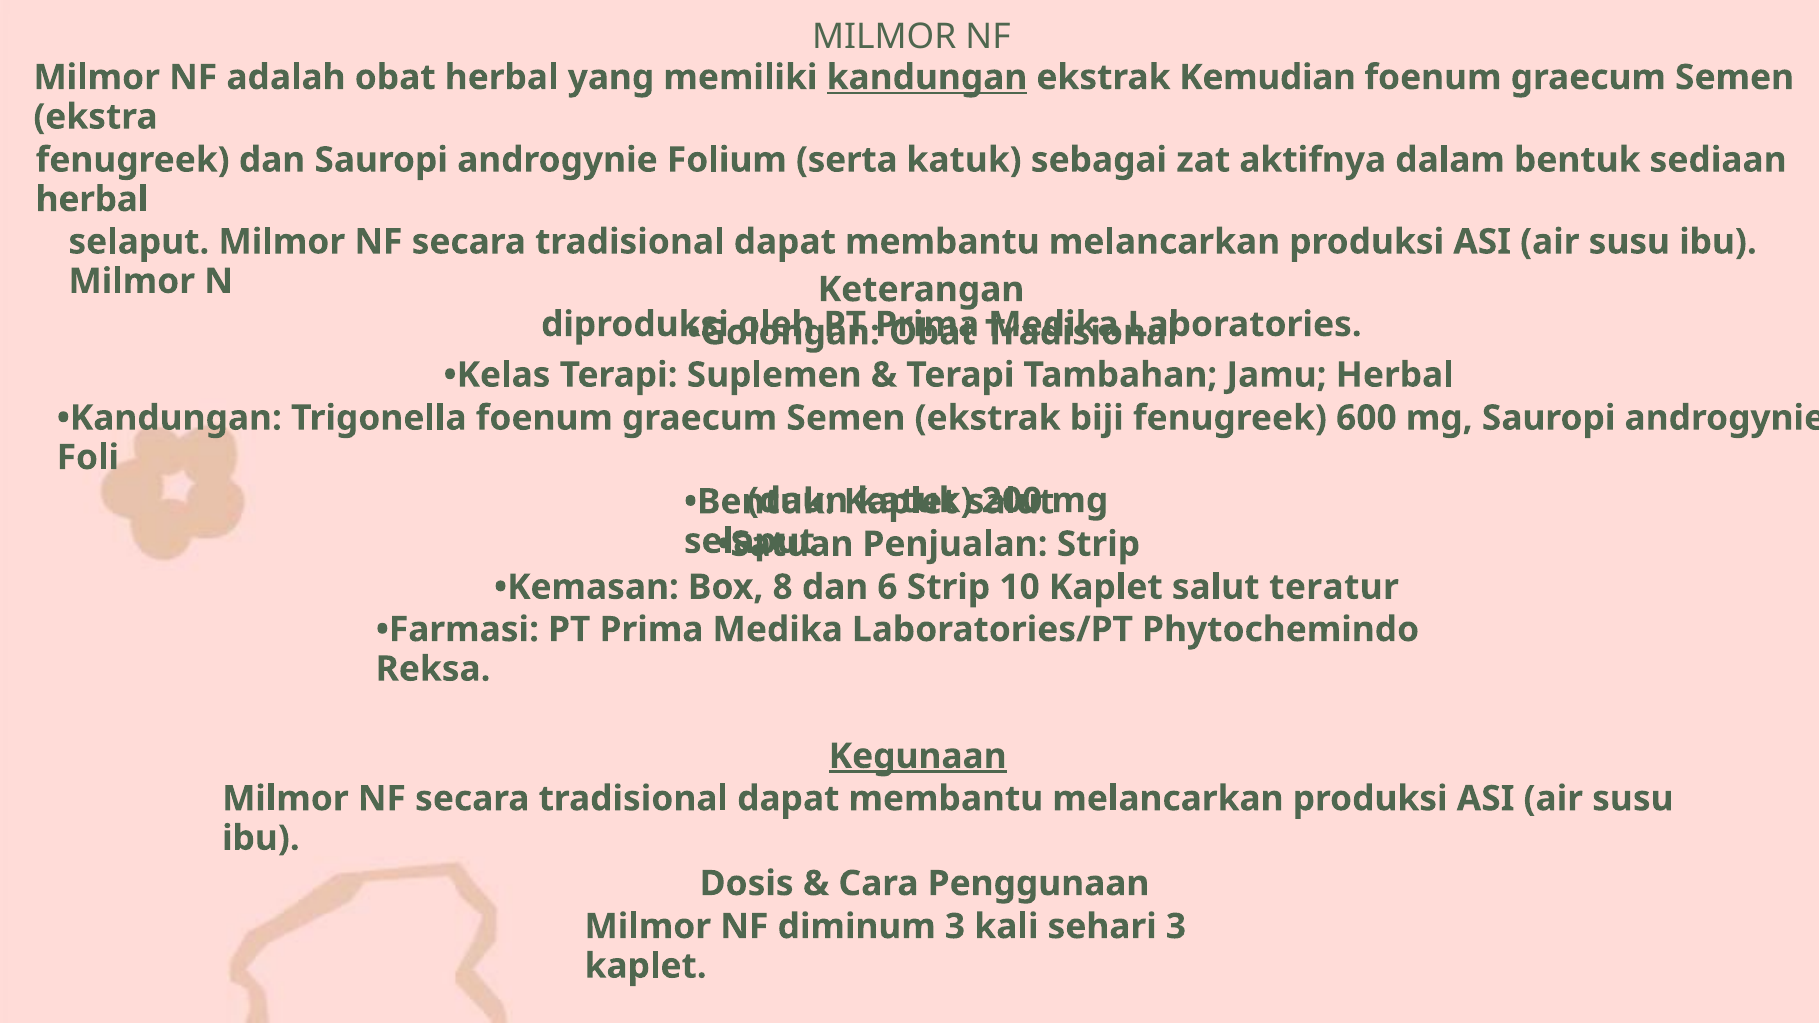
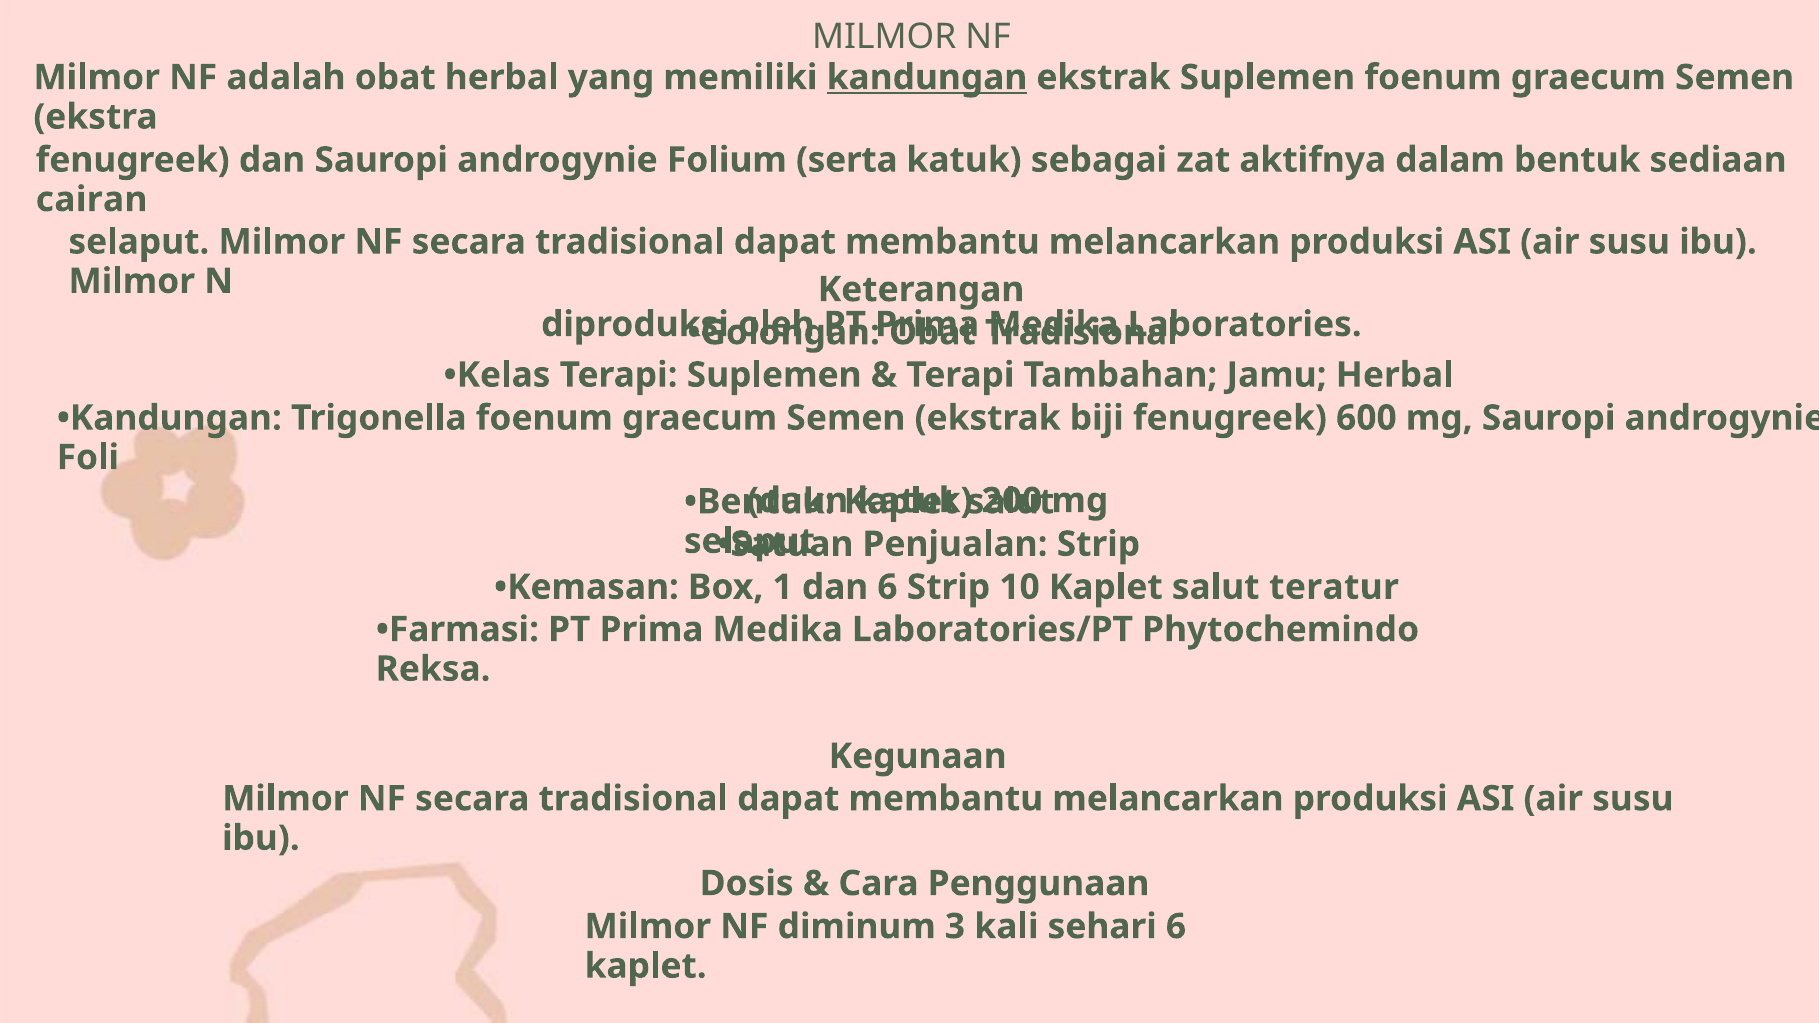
ekstrak Kemudian: Kemudian -> Suplemen (1267, 77)
herbal: herbal -> cairan (92, 199)
8: 8 -> 1 (783, 587)
Kegunaan underline: present -> none (918, 756)
sehari 3: 3 -> 6 (1176, 927)
